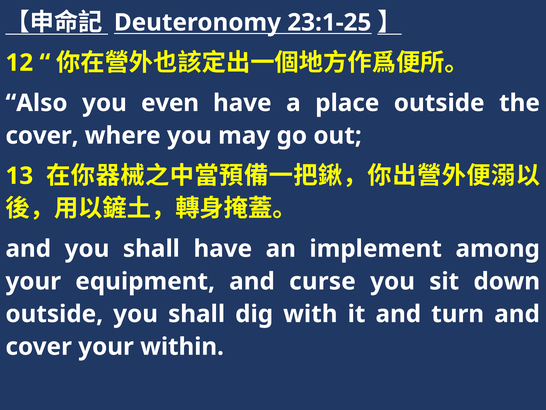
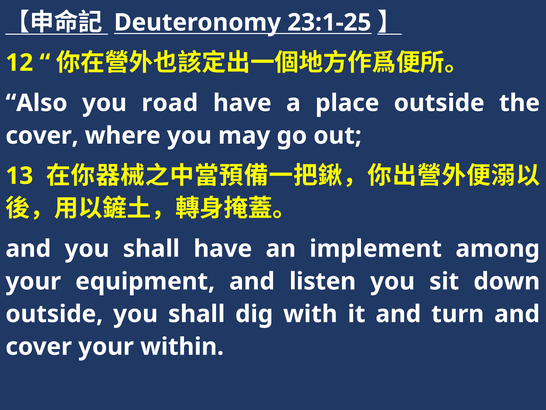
even: even -> road (170, 103)
curse: curse -> listen (323, 281)
